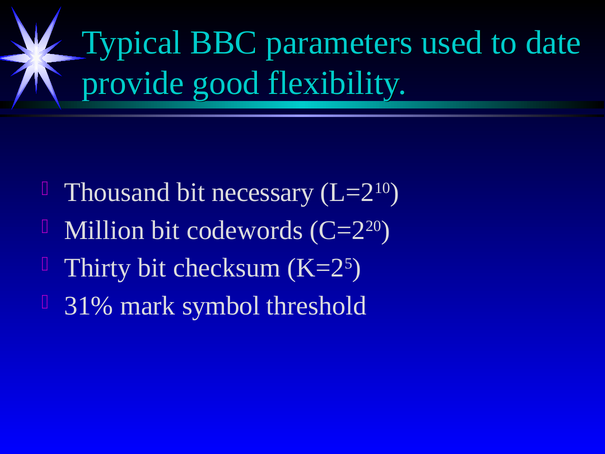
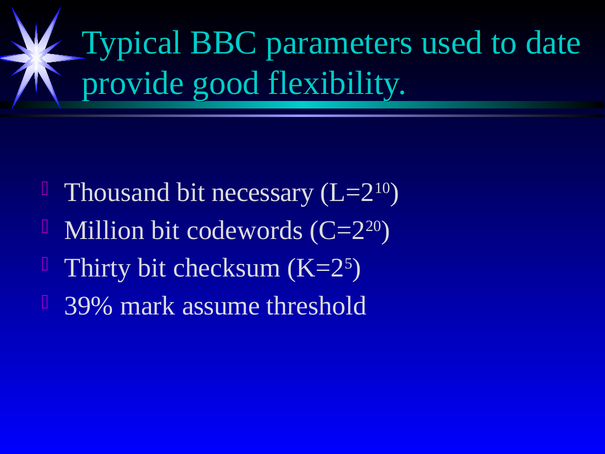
31%: 31% -> 39% (89, 305)
symbol: symbol -> assume (221, 305)
